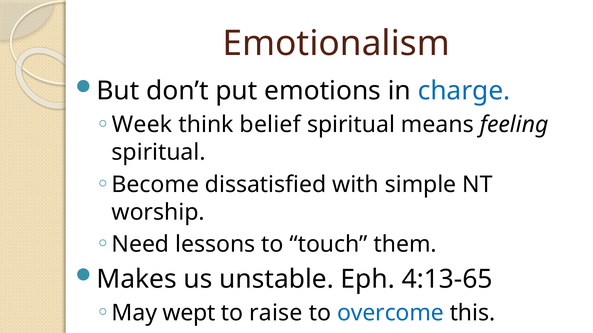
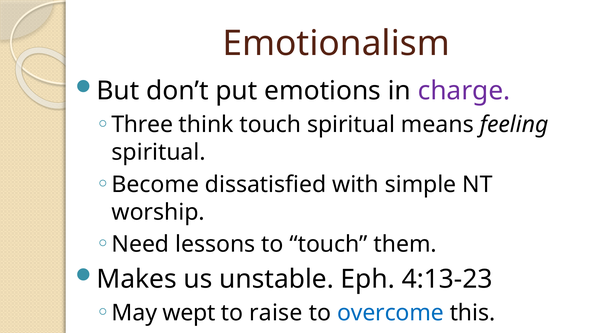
charge colour: blue -> purple (464, 91)
Week: Week -> Three (142, 125)
think belief: belief -> touch (270, 125)
4:13-65: 4:13-65 -> 4:13-23 (447, 280)
